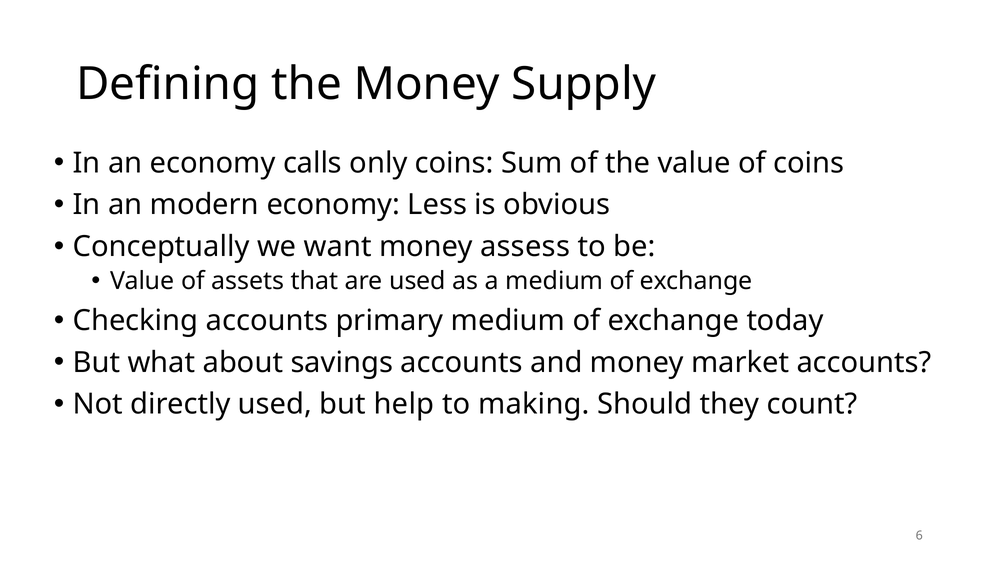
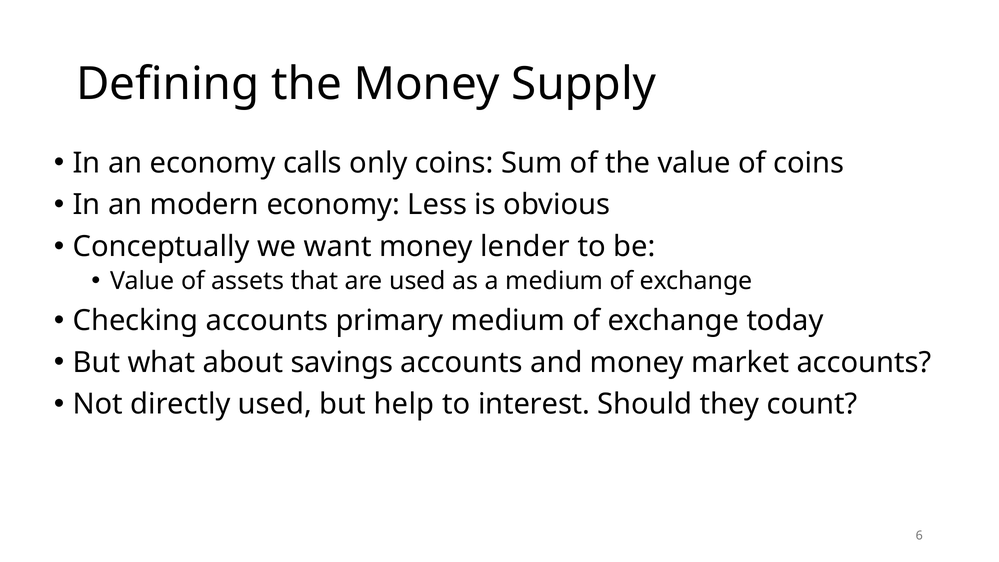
assess: assess -> lender (525, 247)
making: making -> interest (534, 404)
